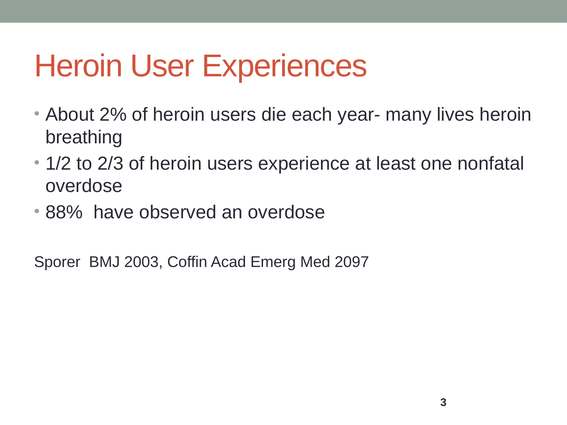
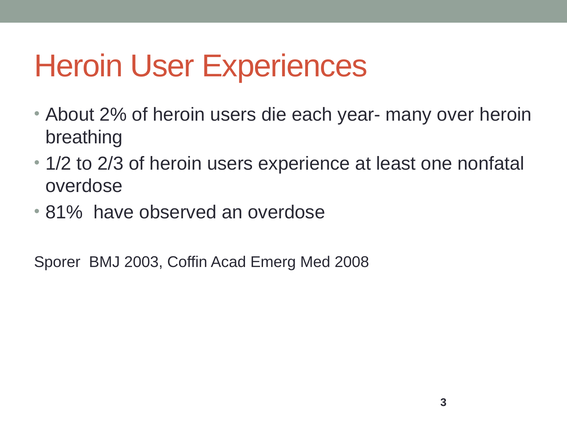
lives: lives -> over (456, 115)
88%: 88% -> 81% (64, 213)
2097: 2097 -> 2008 (352, 262)
